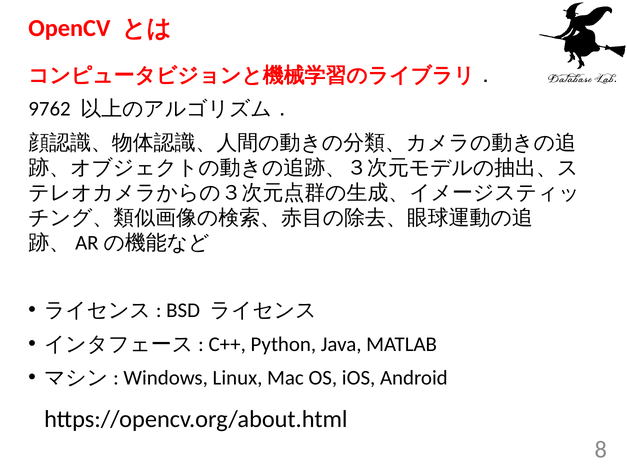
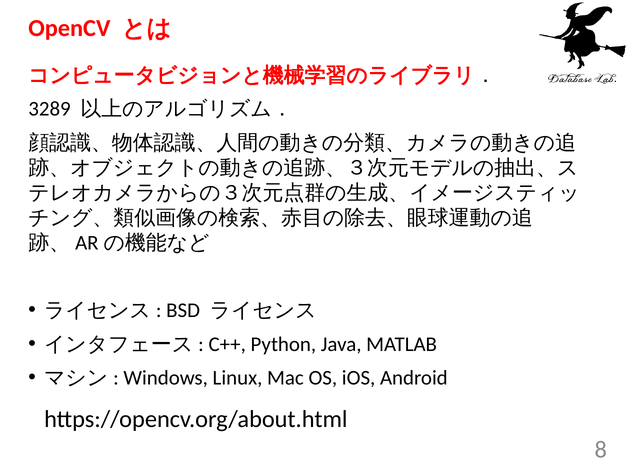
9762: 9762 -> 3289 (50, 109)
